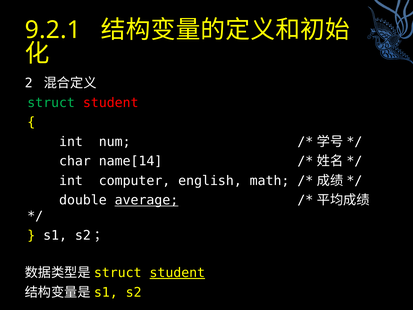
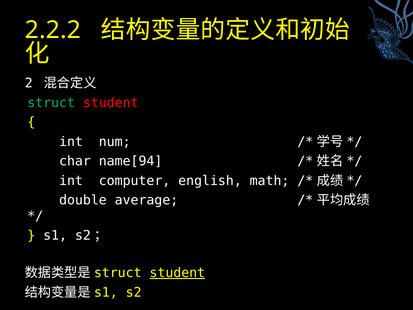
9.2.1: 9.2.1 -> 2.2.2 (53, 30)
name[14: name[14 -> name[94 (131, 161)
average underline: present -> none (146, 200)
